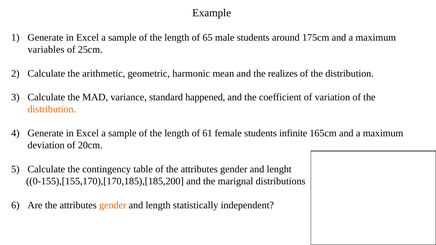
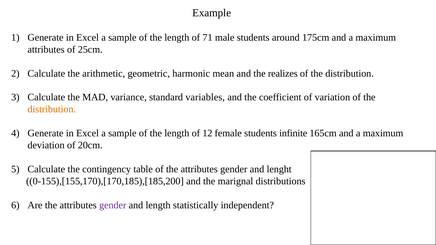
65: 65 -> 71 (208, 38)
variables: variables -> attributes (46, 50)
happened: happened -> variables (205, 97)
61: 61 -> 12 (207, 133)
gender colour: orange -> purple (113, 205)
